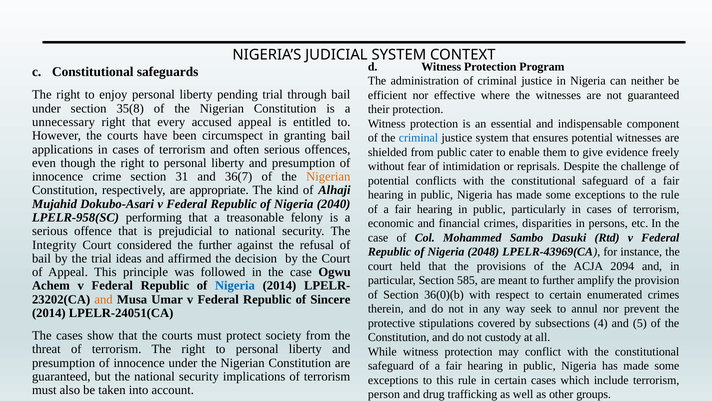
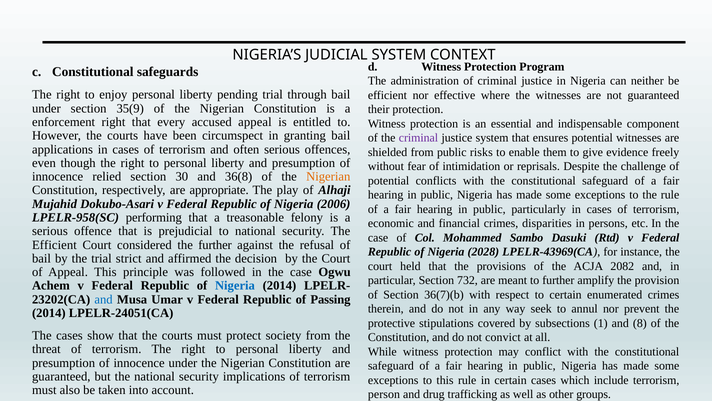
35(8: 35(8 -> 35(9 (130, 108)
unnecessary: unnecessary -> enforcement (64, 122)
criminal colour: blue -> purple (418, 138)
cater: cater -> risks (481, 152)
crime: crime -> relied (107, 176)
31: 31 -> 30 (182, 176)
36(7: 36(7 -> 36(8 (239, 176)
kind: kind -> play (288, 190)
2040: 2040 -> 2006 (334, 204)
Integrity: Integrity -> Efficient (54, 245)
2048: 2048 -> 2028 (483, 252)
ideas: ideas -> strict (129, 258)
2094: 2094 -> 2082 (622, 266)
585: 585 -> 732 (467, 280)
36(0)(b: 36(0)(b -> 36(7)(b (444, 294)
and colour: orange -> blue (104, 299)
Sincere: Sincere -> Passing (330, 299)
4: 4 -> 1 (601, 323)
5: 5 -> 8 (640, 323)
custody: custody -> convict (503, 337)
